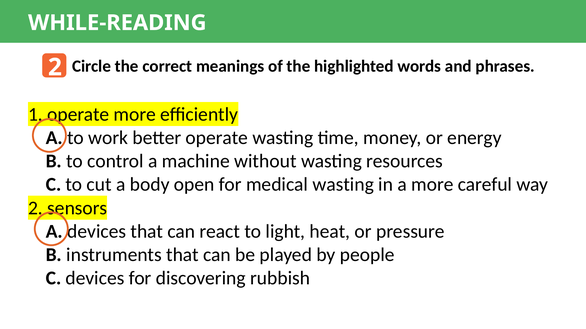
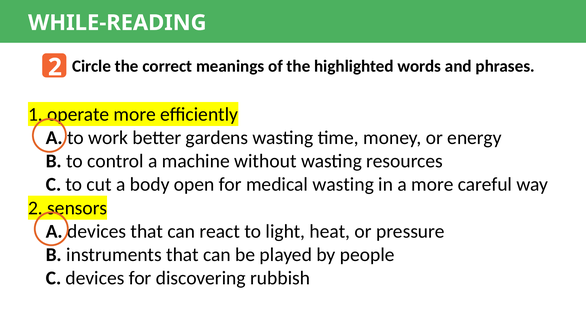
better operate: operate -> gardens (217, 138)
